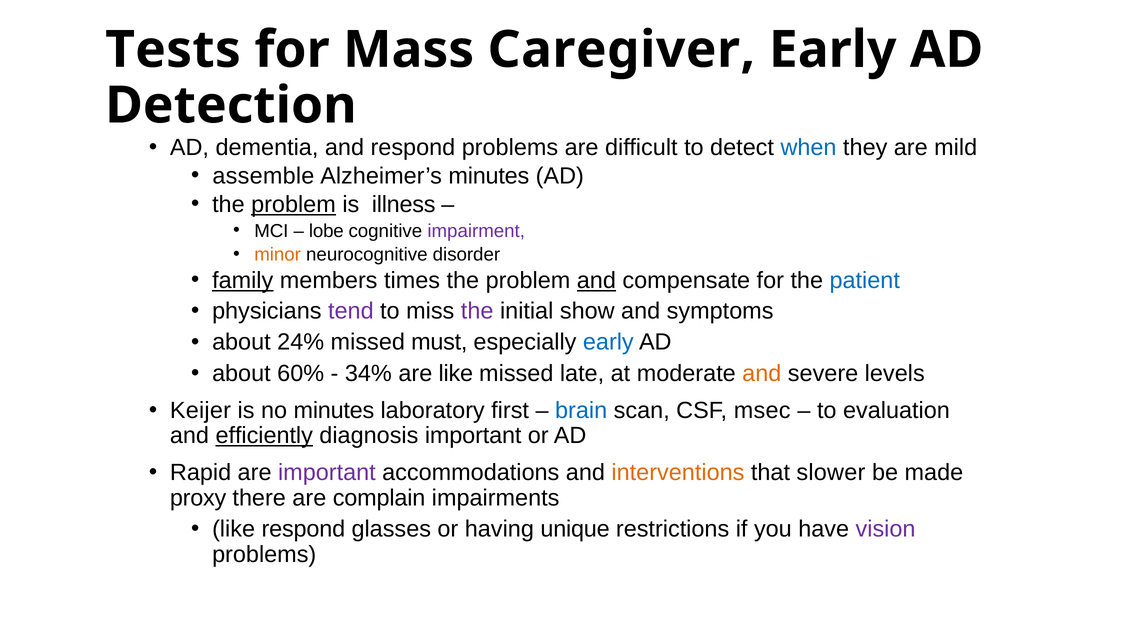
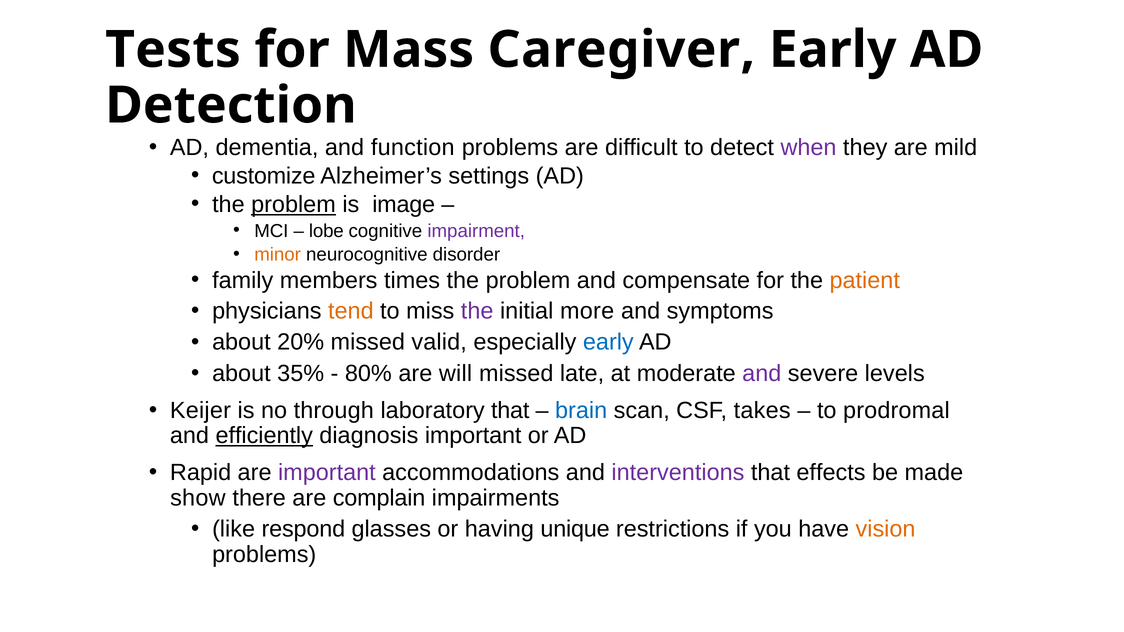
respond: respond -> function (413, 147)
when colour: blue -> purple (809, 147)
assemble: assemble -> customize (264, 176)
Alzheimer’s minutes: minutes -> settings (489, 176)
illness: illness -> image (404, 205)
family underline: present -> none (243, 281)
and underline: present -> none (596, 281)
patient colour: blue -> orange (865, 281)
tend colour: purple -> orange (351, 311)
show: show -> more (587, 311)
24%: 24% -> 20% (301, 342)
must: must -> valid (439, 342)
60%: 60% -> 35% (301, 374)
34%: 34% -> 80% (368, 374)
are like: like -> will (456, 374)
and colour: orange -> purple (762, 374)
no minutes: minutes -> through (334, 411)
laboratory first: first -> that (510, 411)
msec: msec -> takes (762, 411)
evaluation: evaluation -> prodromal (896, 411)
interventions colour: orange -> purple (678, 473)
slower: slower -> effects (831, 473)
proxy: proxy -> show (198, 498)
vision colour: purple -> orange (886, 529)
